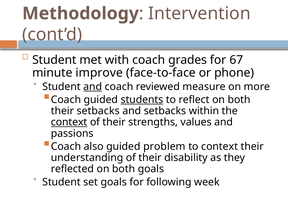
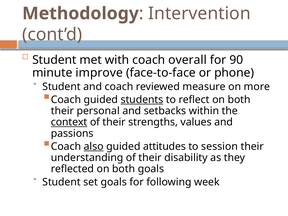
grades: grades -> overall (188, 60)
67: 67 -> 90 (236, 60)
and underline: present -> none (93, 87)
their setbacks: setbacks -> personal (98, 111)
also underline: none -> present (94, 146)
problem: problem -> attitudes (164, 146)
to context: context -> session (220, 146)
